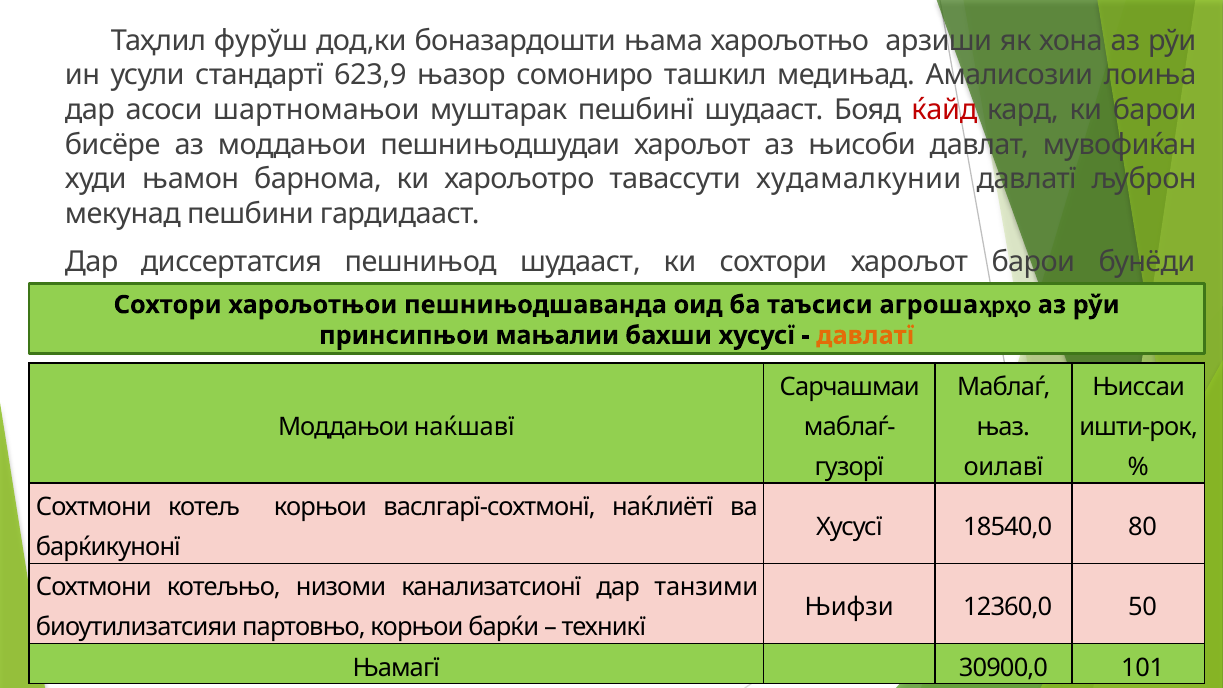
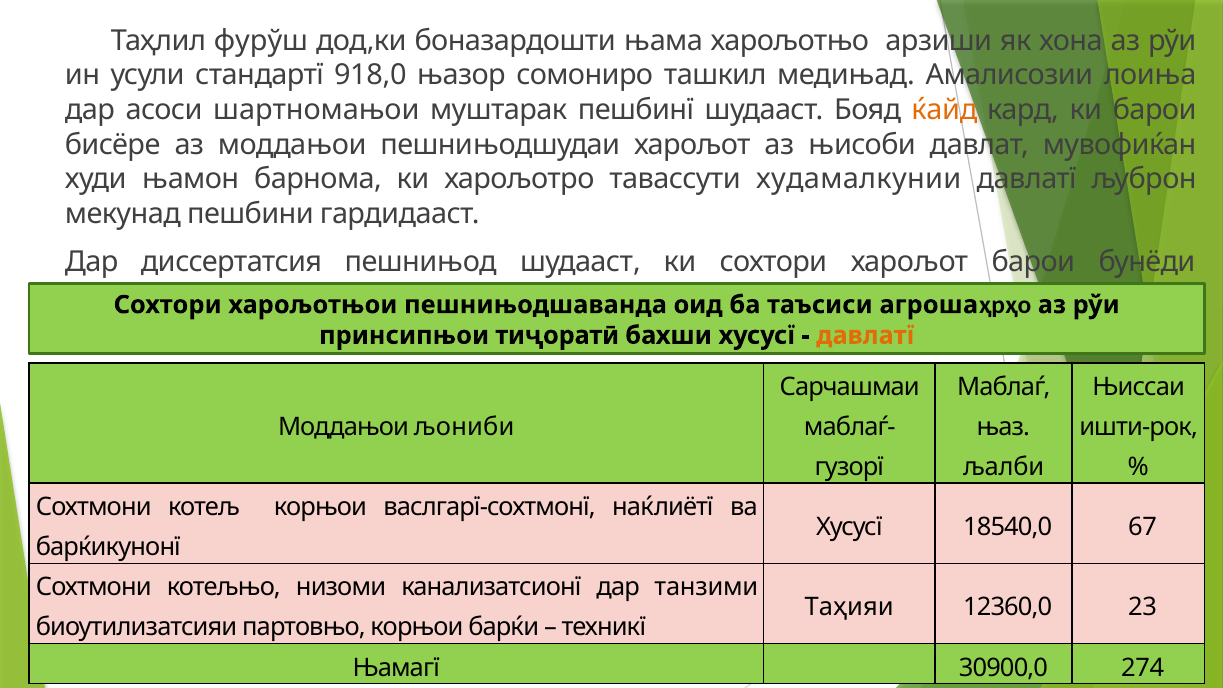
623,9: 623,9 -> 918,0 (370, 75)
ќайд colour: red -> orange (944, 110)
мањалии: мањалии -> тиҷоратӣ (557, 335)
наќшавї: наќшавї -> љониби (464, 427)
оилавї: оилавї -> љалби (1004, 467)
80: 80 -> 67 (1143, 527)
Њифзи: Њифзи -> Таҳияи (849, 607)
50: 50 -> 23 (1143, 607)
101: 101 -> 274 (1143, 668)
